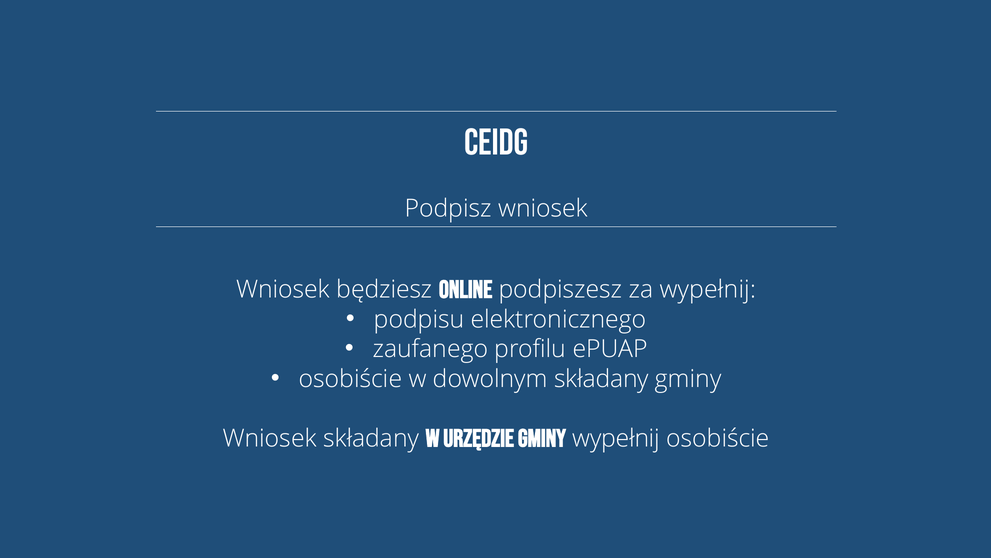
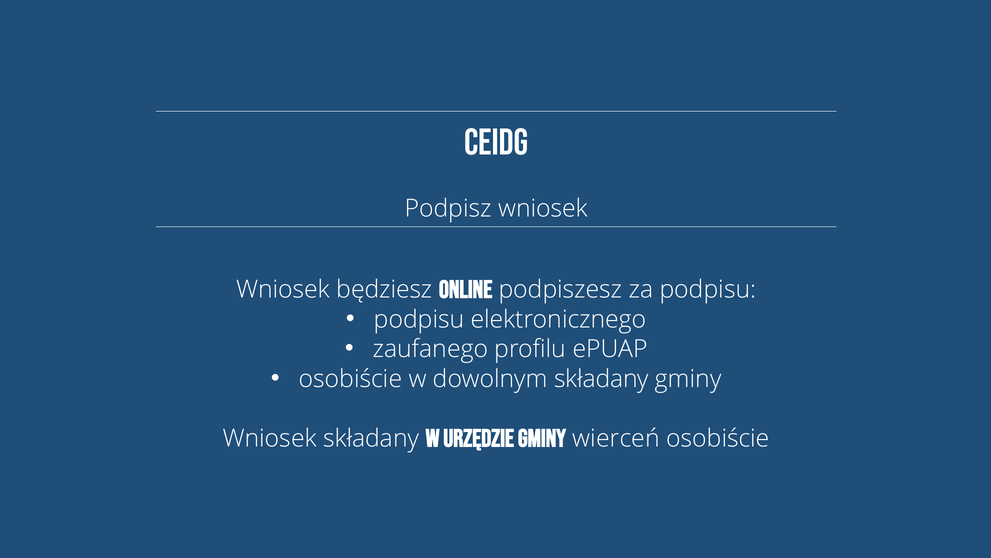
za wypełnij: wypełnij -> podpisu (708, 289)
gminy wypełnij: wypełnij -> wierceń (616, 438)
